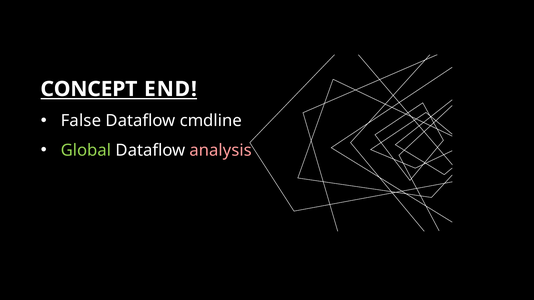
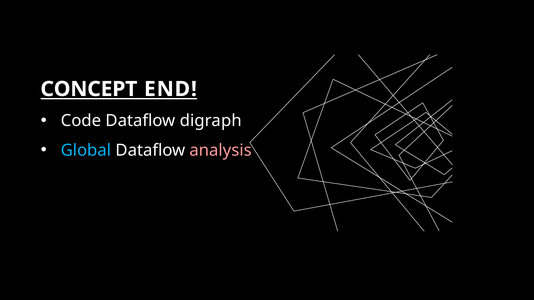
False: False -> Code (81, 121)
cmdline: cmdline -> digraph (211, 121)
Global colour: light green -> light blue (86, 151)
